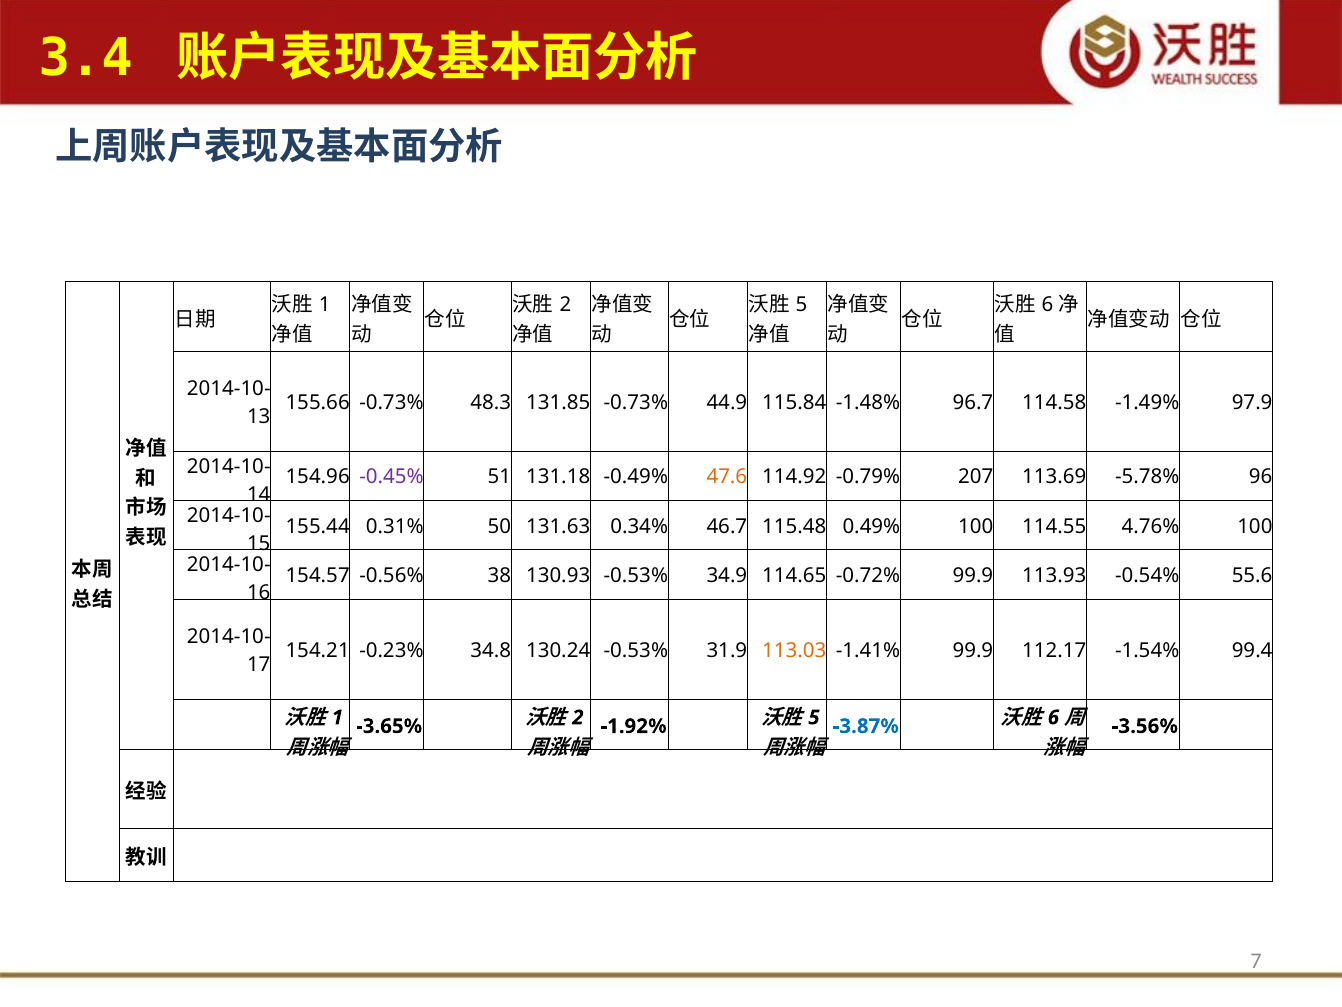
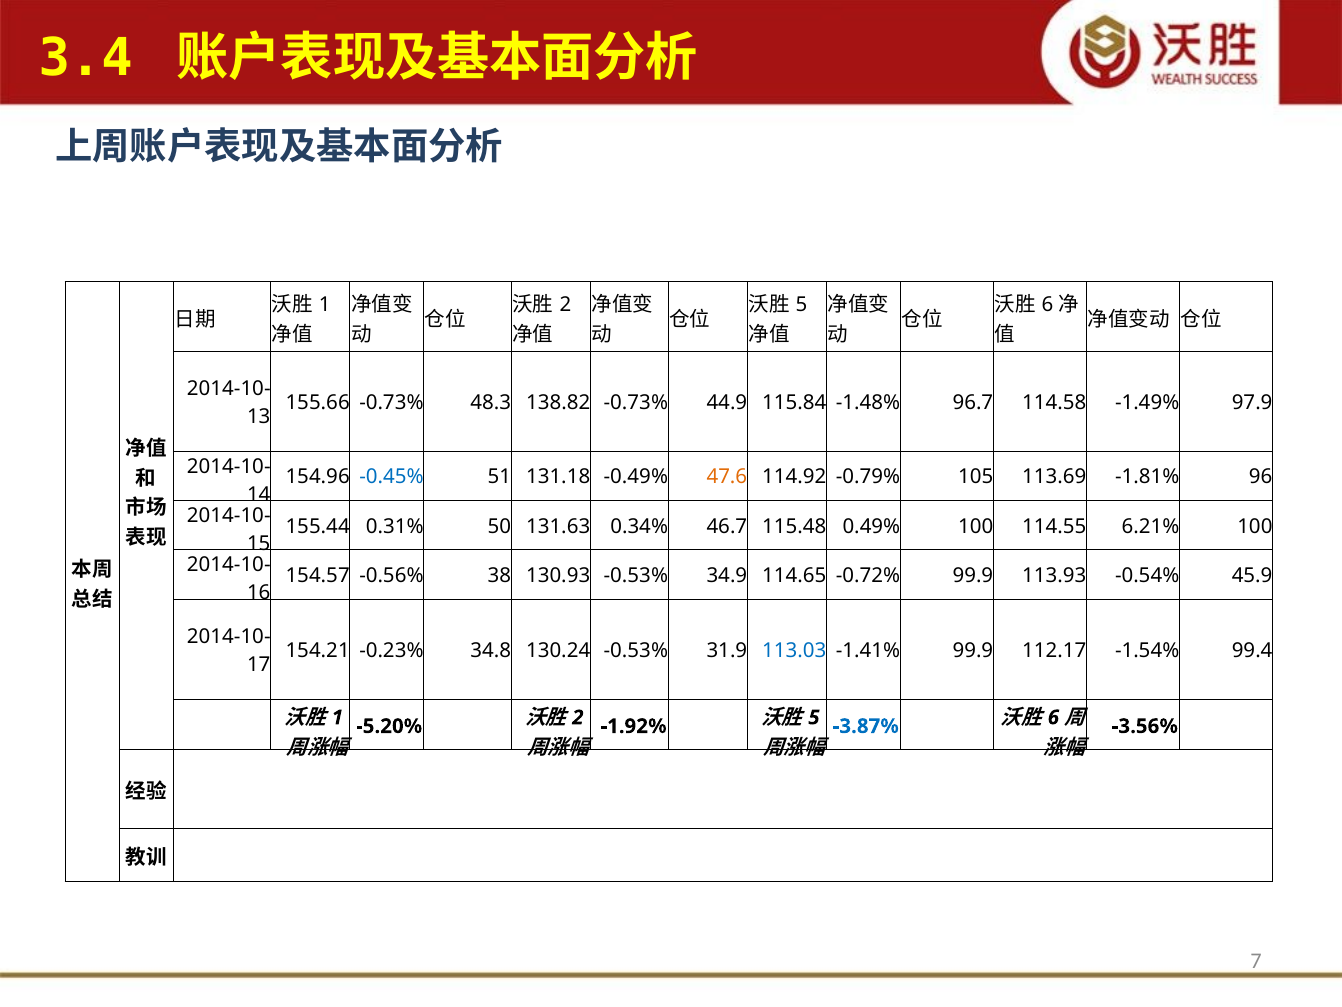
131.85: 131.85 -> 138.82 (558, 402)
-0.45% colour: purple -> blue (391, 477)
207: 207 -> 105 (976, 477)
-5.78%: -5.78% -> -1.81% (1147, 477)
4.76%: 4.76% -> 6.21% (1151, 526)
55.6: 55.6 -> 45.9 (1252, 575)
113.03 colour: orange -> blue (794, 650)
-3.65%: -3.65% -> -5.20% (389, 726)
